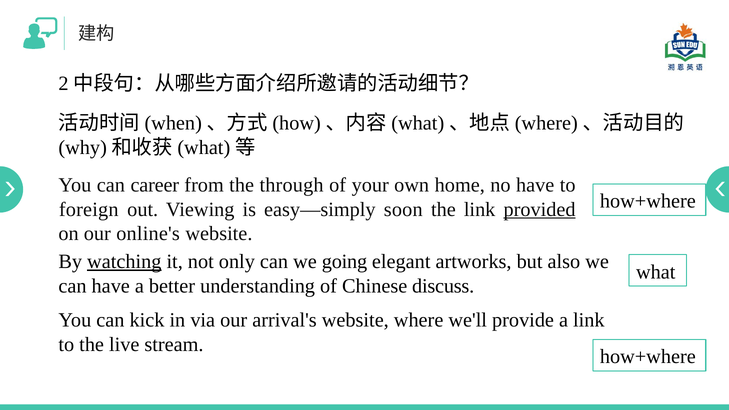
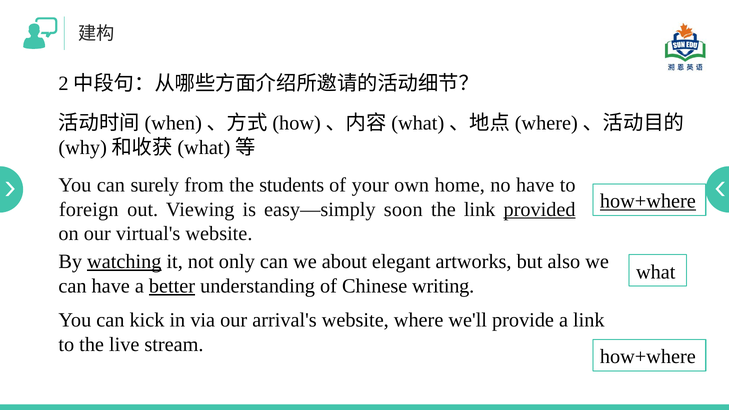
career: career -> surely (155, 185)
through: through -> students (292, 185)
how+where underline: none -> present (648, 201)
online's: online's -> virtual's (148, 234)
going: going -> about (344, 262)
better underline: none -> present (172, 286)
discuss: discuss -> writing (443, 286)
